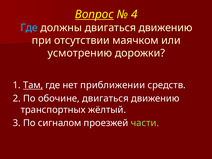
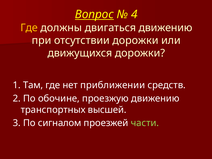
Где colour: light blue -> yellow (29, 28)
отсутствии маячком: маячком -> дорожки (135, 40)
усмотрению: усмотрению -> движущихся (80, 53)
Там underline: present -> none (33, 85)
обочине двигаться: двигаться -> проезжую (105, 98)
жёлтый: жёлтый -> высшей (107, 110)
